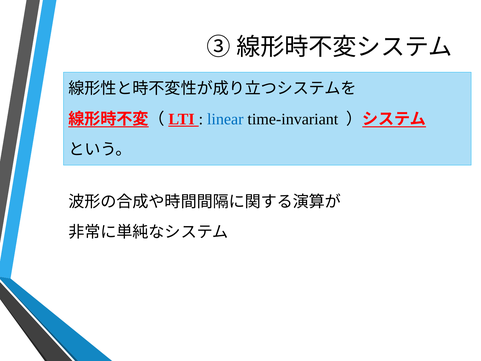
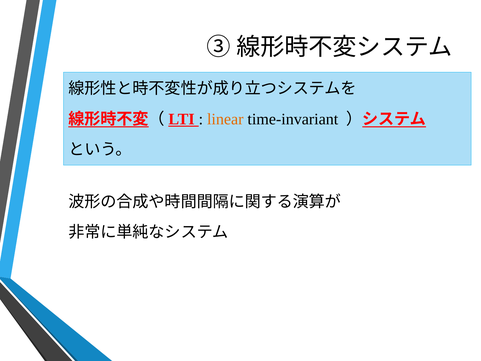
linear colour: blue -> orange (225, 119)
